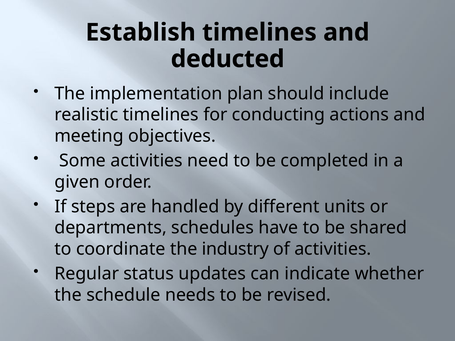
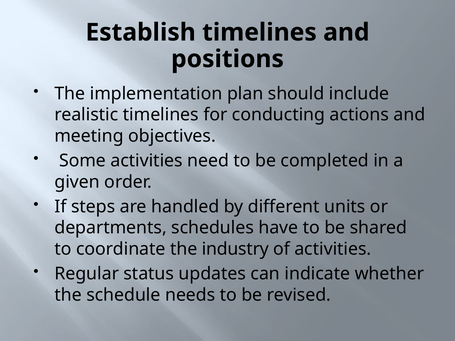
deducted: deducted -> positions (227, 59)
